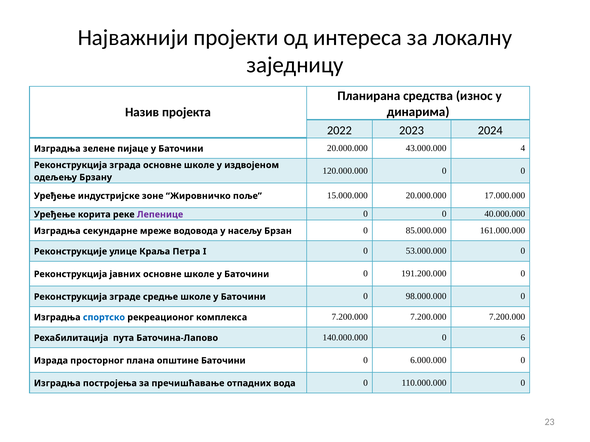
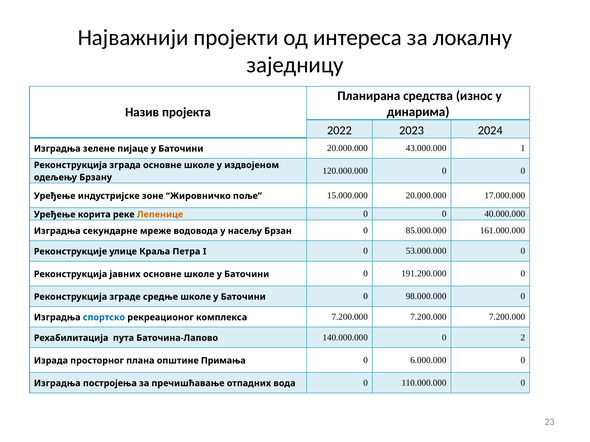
4: 4 -> 1 (523, 148)
Лепенице colour: purple -> orange (160, 215)
6: 6 -> 2 (523, 338)
општине Баточини: Баточини -> Примања (223, 361)
